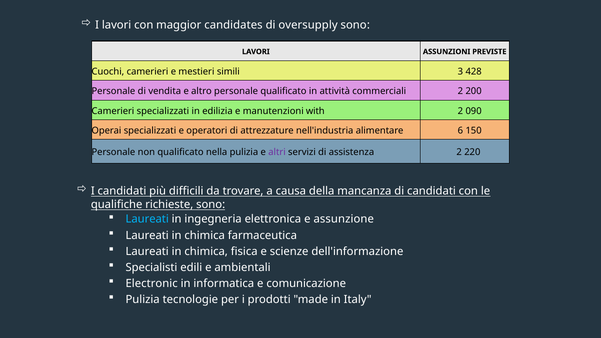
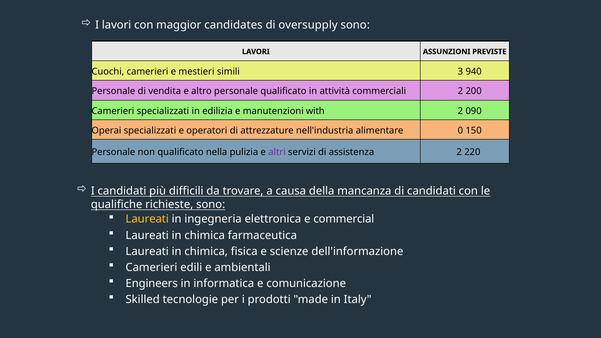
428: 428 -> 940 (474, 72)
6: 6 -> 0 (460, 131)
Laureati colour: light blue -> yellow (147, 219)
assunzione: assunzione -> commercial (344, 219)
Specialisti: Specialisti -> Camerieri (151, 267)
Electronic: Electronic -> Engineers (152, 283)
Pulizia: Pulizia -> Skilled (143, 300)
